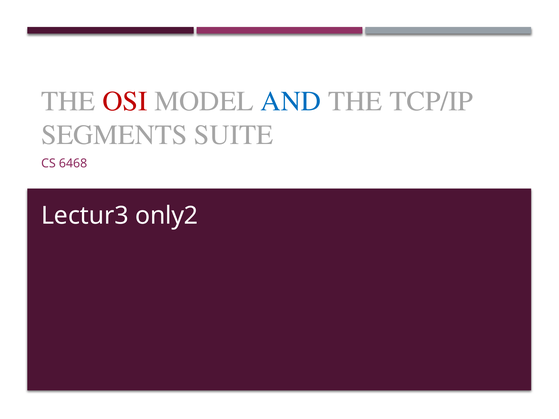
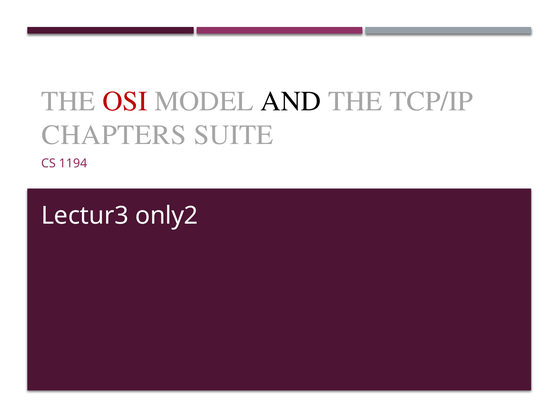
AND colour: blue -> black (291, 101)
SEGMENTS: SEGMENTS -> CHAPTERS (114, 135)
6468: 6468 -> 1194 (73, 164)
